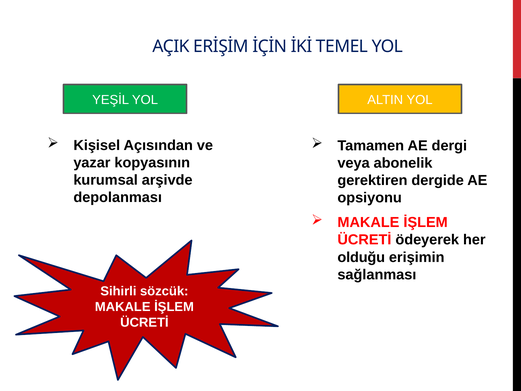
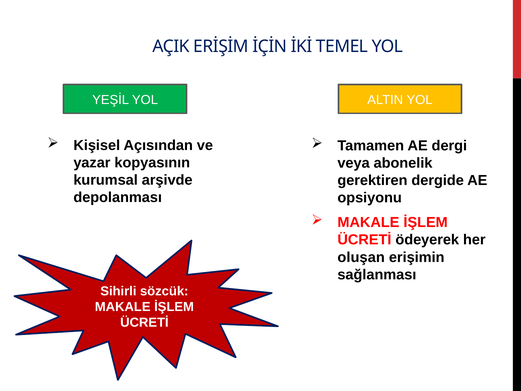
olduğu: olduğu -> oluşan (361, 257)
